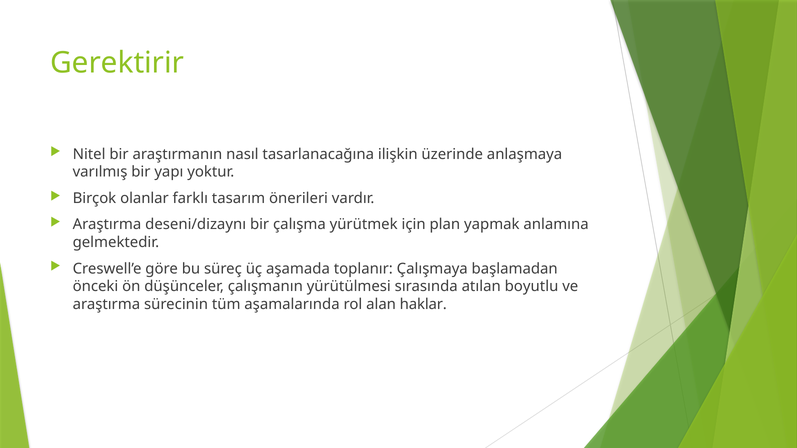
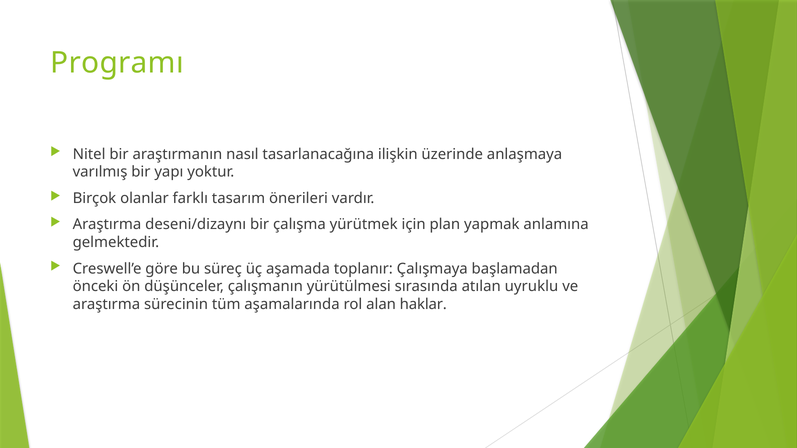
Gerektirir: Gerektirir -> Programı (117, 63)
boyutlu: boyutlu -> uyruklu (531, 287)
